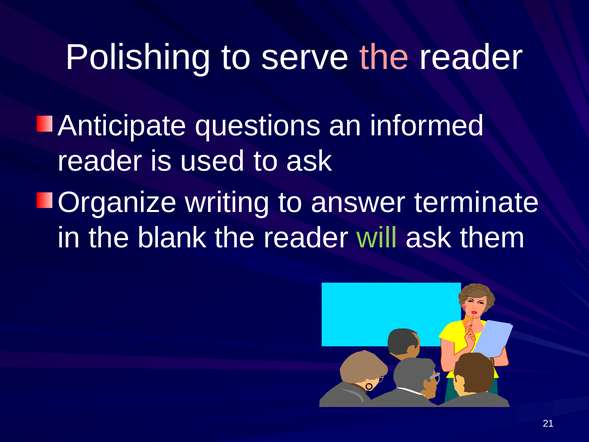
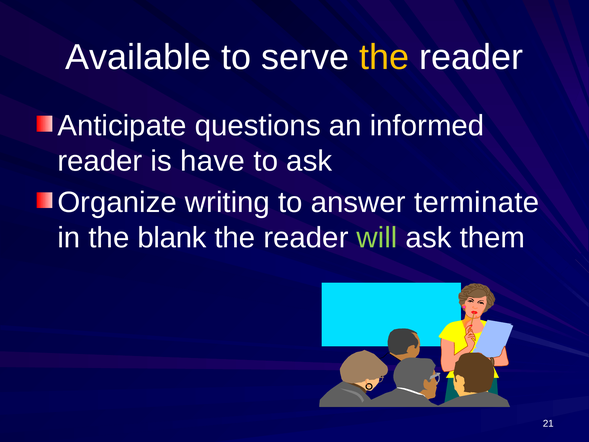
Polishing: Polishing -> Available (138, 57)
the colour: pink -> yellow (384, 57)
used: used -> have (213, 161)
